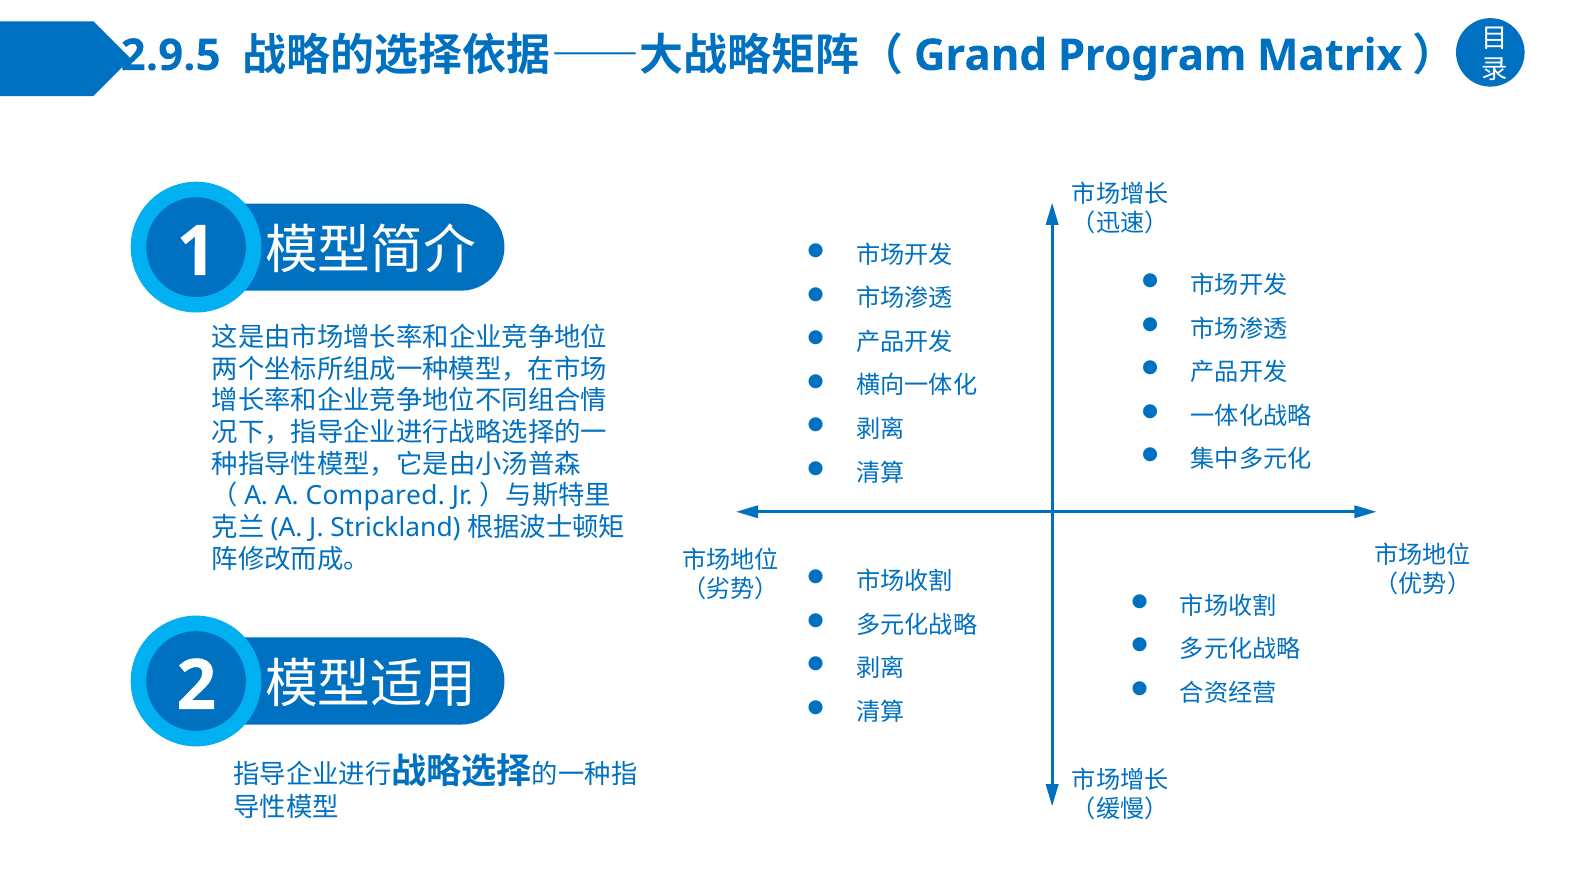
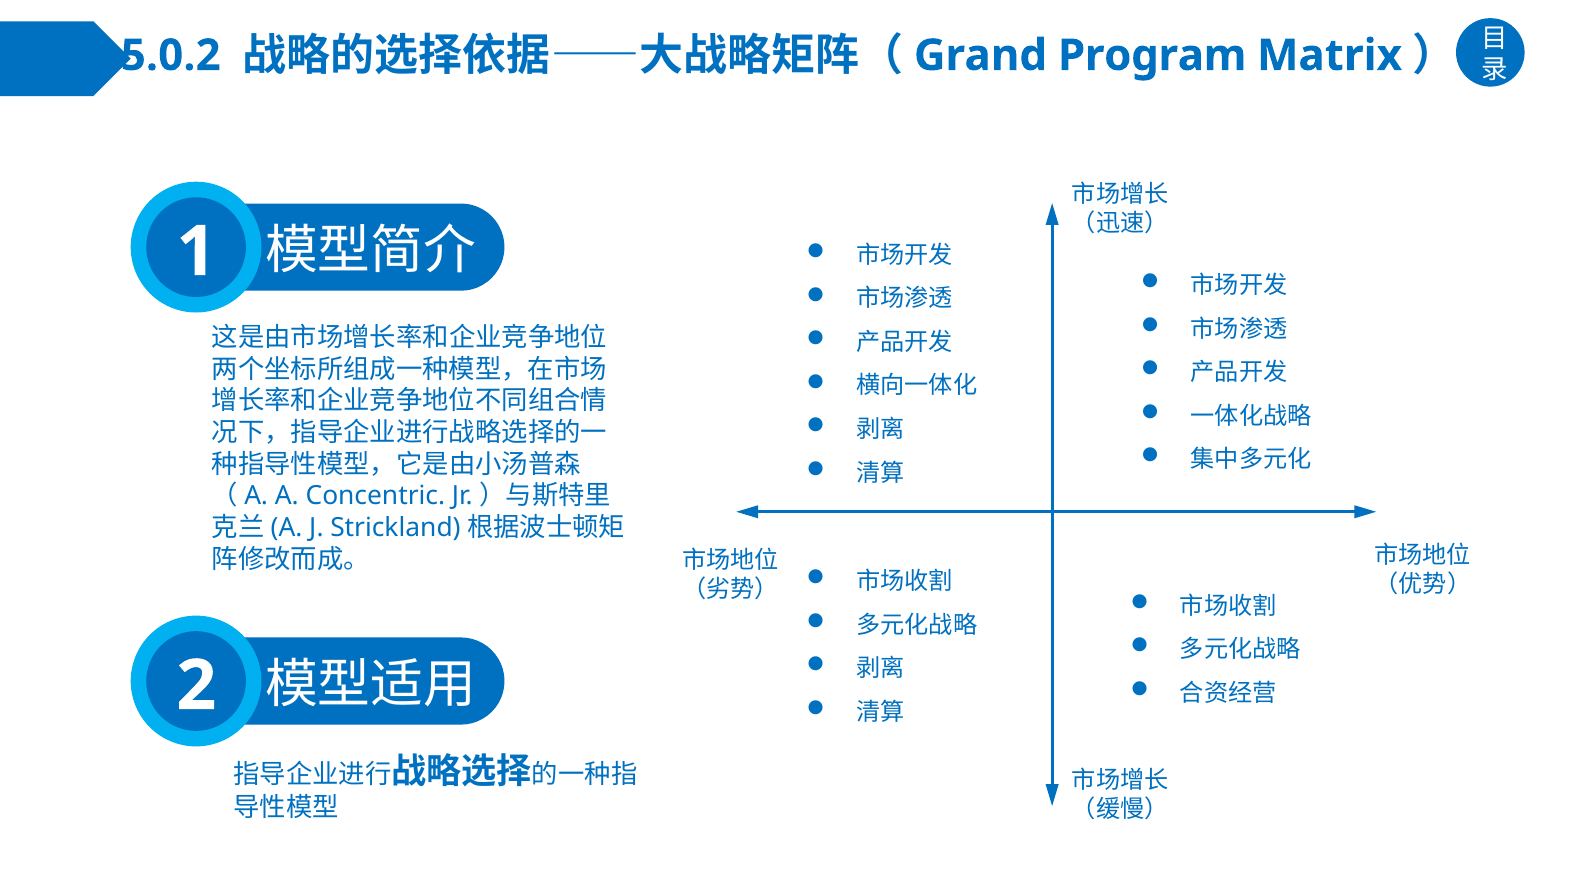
2.9.5: 2.9.5 -> 5.0.2 (171, 55)
Compared: Compared -> Concentric (375, 496)
